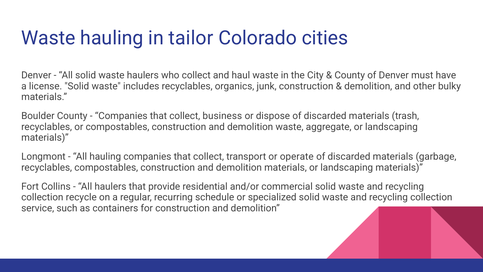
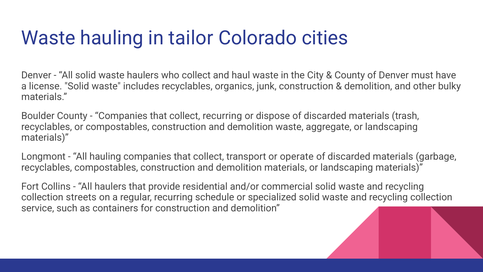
collect business: business -> recurring (222, 116)
recycle: recycle -> streets (81, 197)
